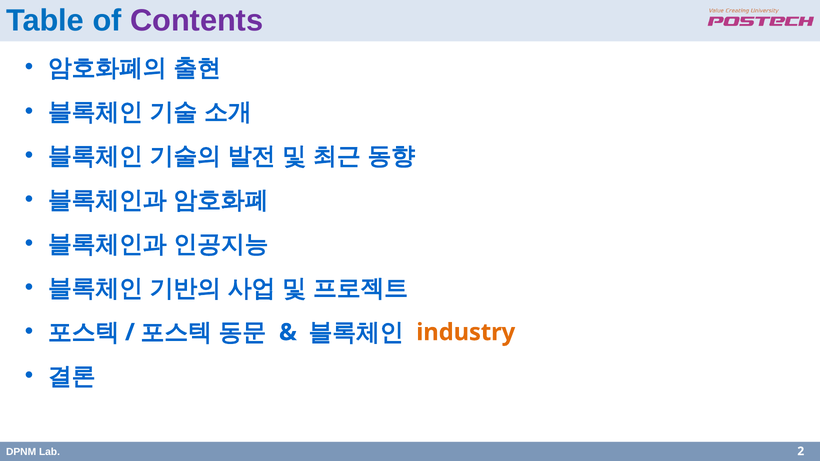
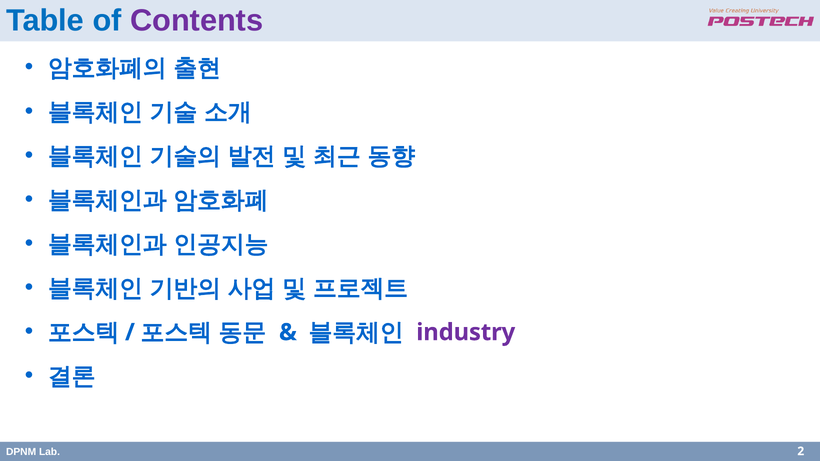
industry colour: orange -> purple (466, 332)
